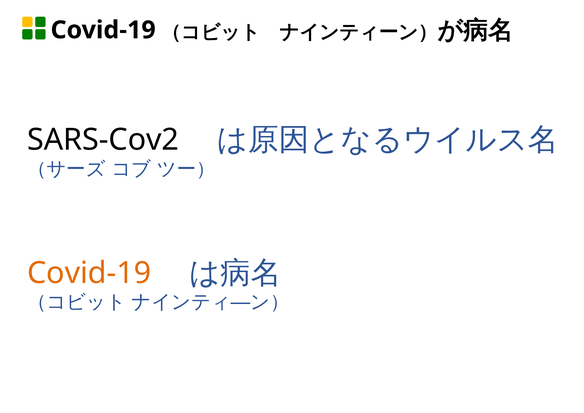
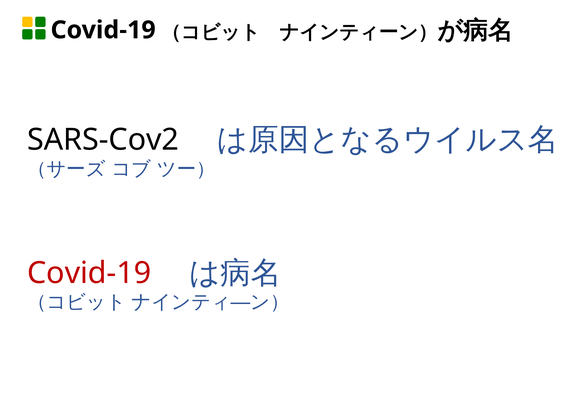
Covid-19 colour: orange -> red (89, 273)
